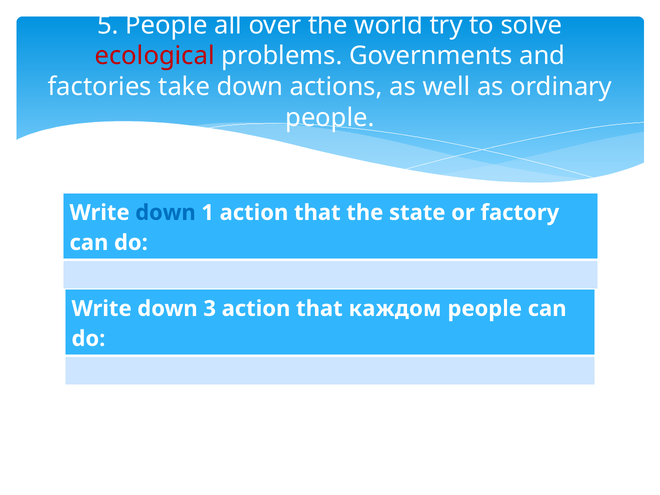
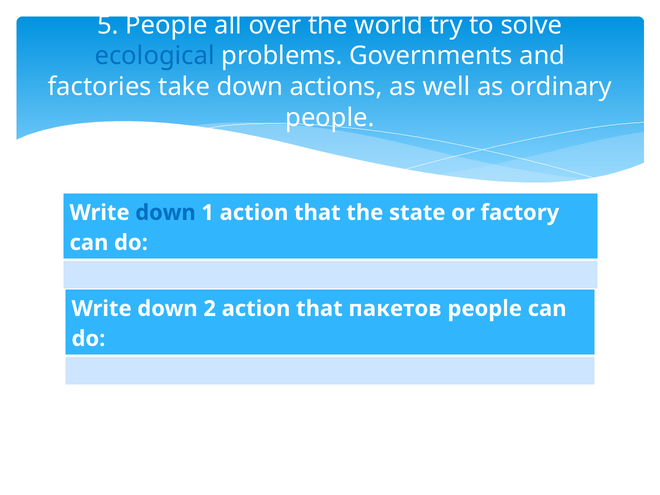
ecological colour: red -> blue (155, 56)
3: 3 -> 2 (210, 309)
каждом: каждом -> пакетов (395, 309)
